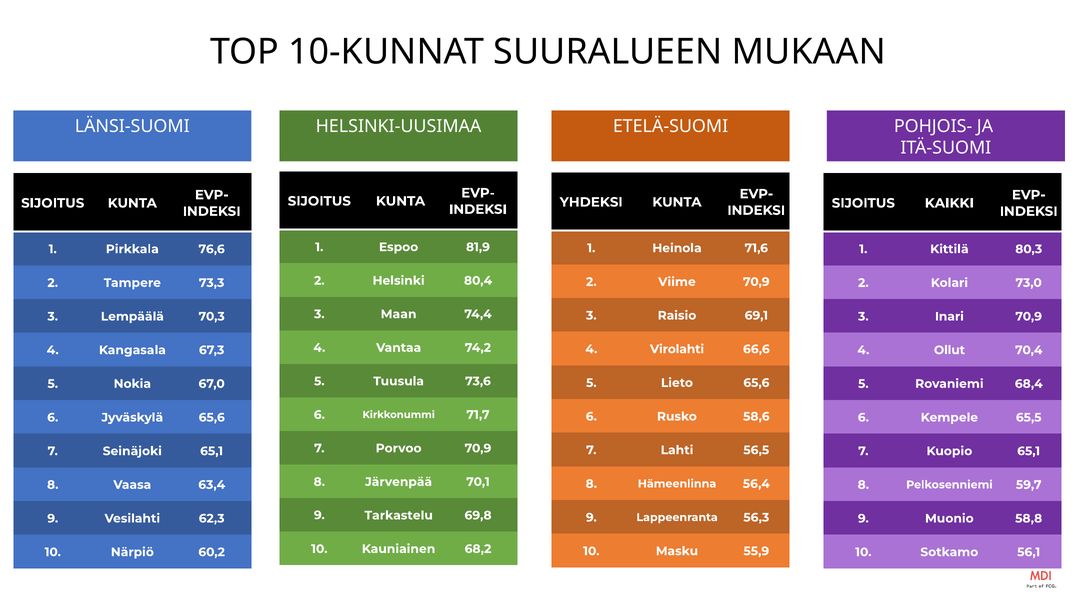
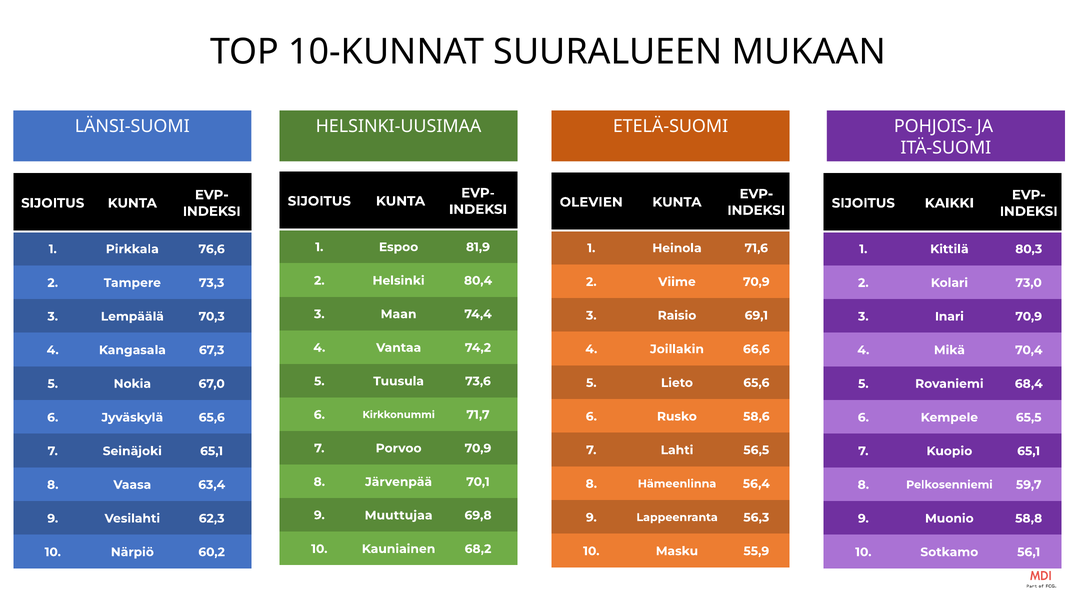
YHDEKSI: YHDEKSI -> OLEVIEN (591, 202)
Virolahti: Virolahti -> Joillakin (677, 349)
Ollut: Ollut -> Mikä (949, 350)
Tarkastelu: Tarkastelu -> Muuttujaa (399, 515)
